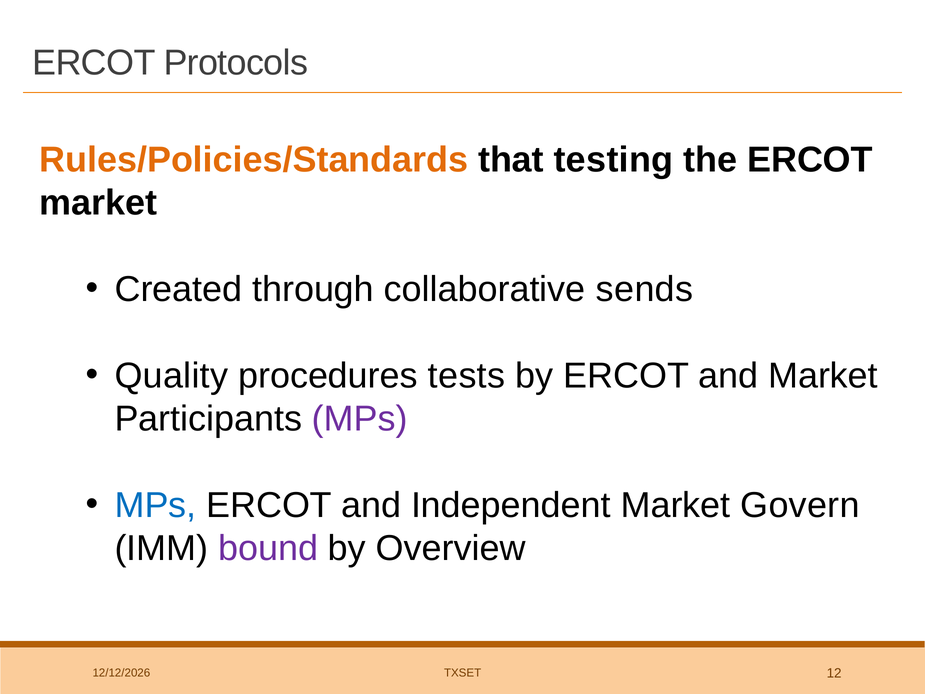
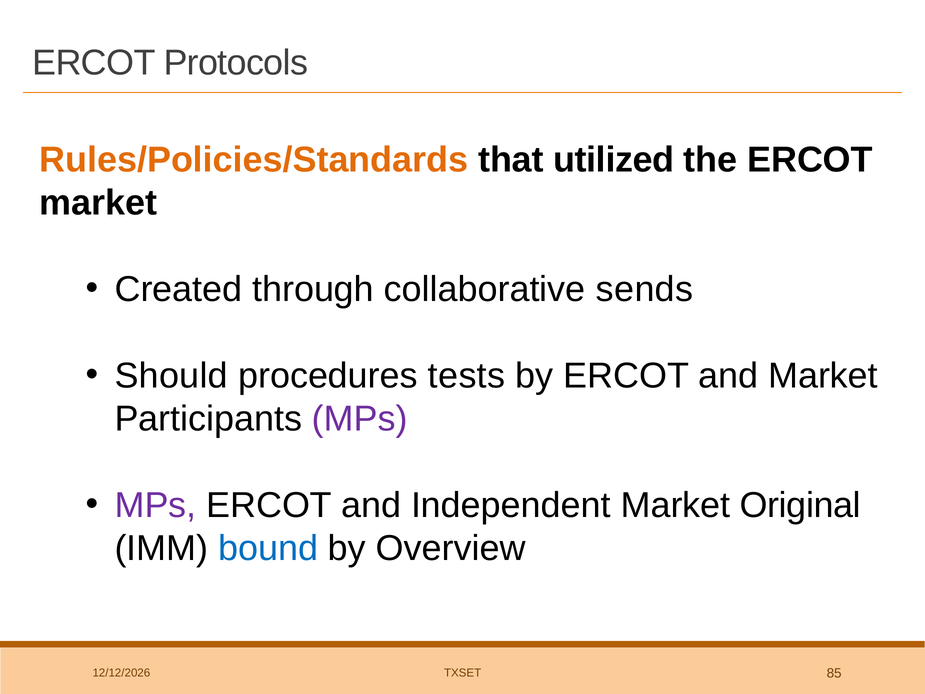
testing: testing -> utilized (614, 160)
Quality: Quality -> Should (171, 376)
MPs colour: blue -> purple (156, 505)
Govern: Govern -> Original (800, 505)
bound colour: purple -> blue (268, 548)
12: 12 -> 85 (834, 673)
